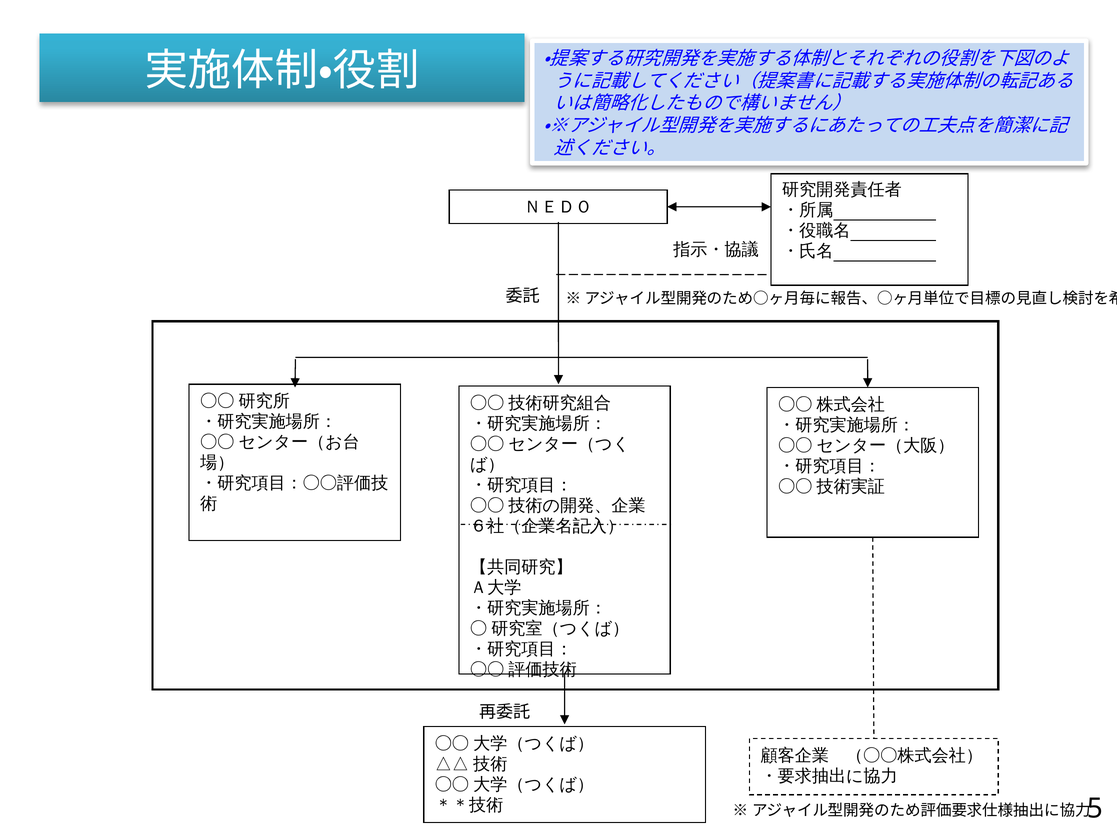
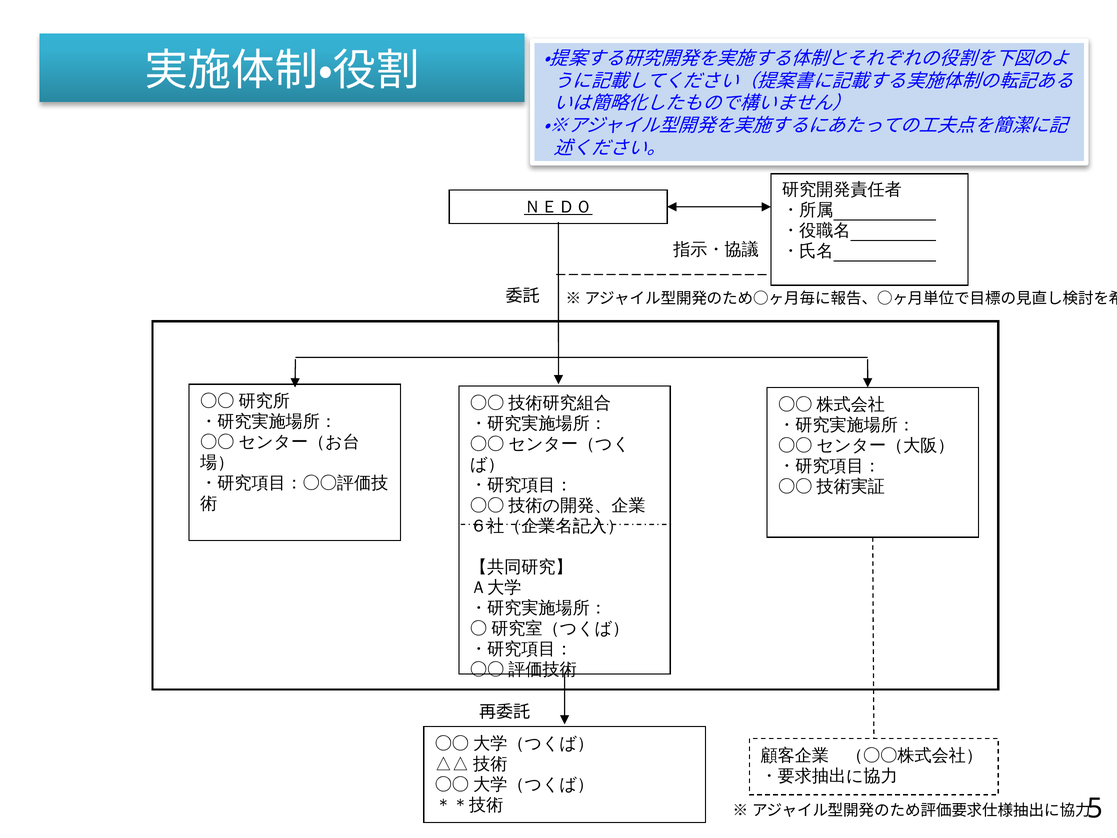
ＮＥＤＯ underline: none -> present (558, 207)
